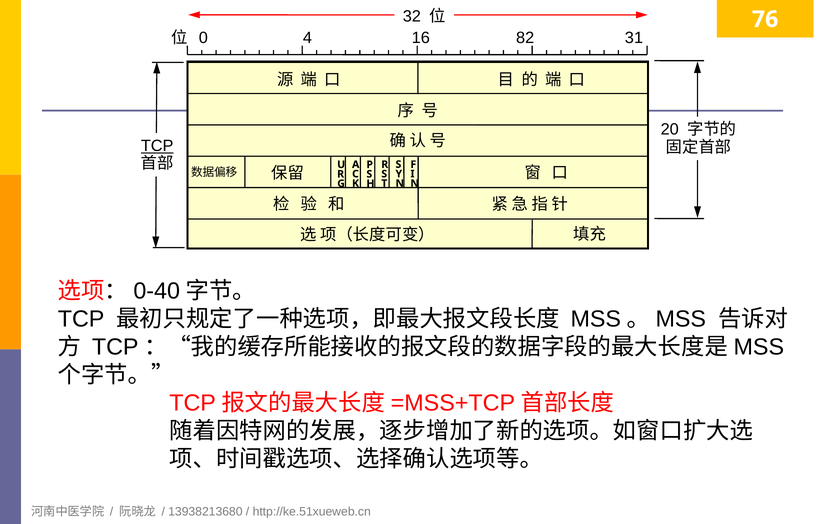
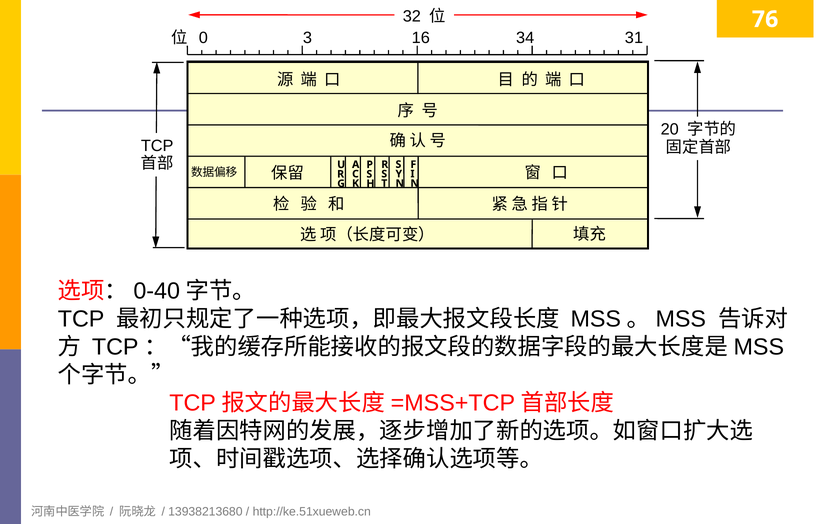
4: 4 -> 3 (308, 38)
82: 82 -> 34 (525, 38)
TCP underline: present -> none (157, 146)
